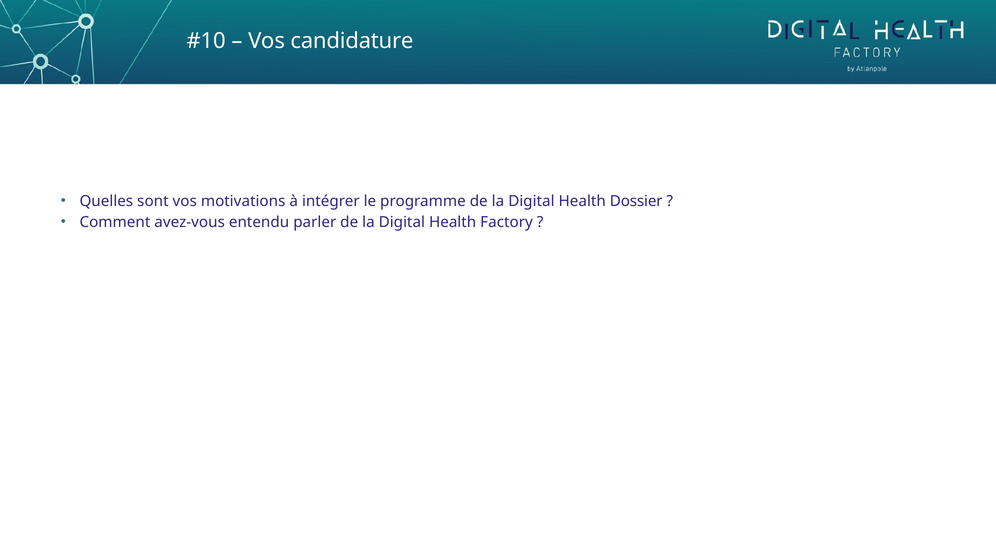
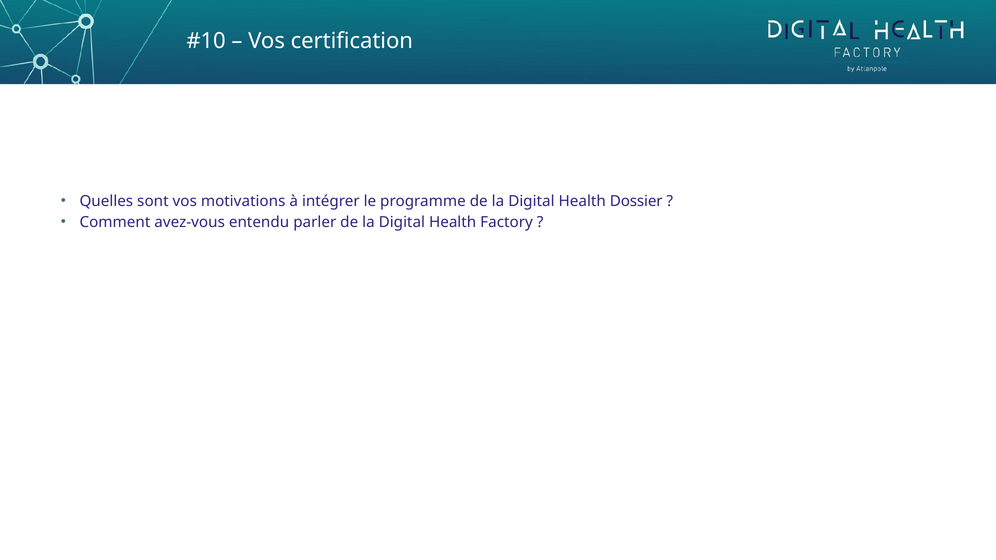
candidature: candidature -> certification (352, 41)
